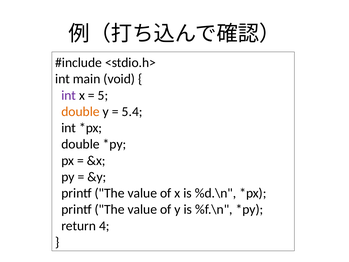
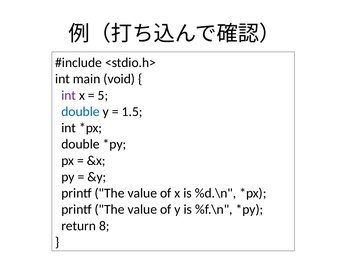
double colour: orange -> blue (81, 111)
5.4: 5.4 -> 1.5 (132, 111)
4: 4 -> 8 (104, 226)
